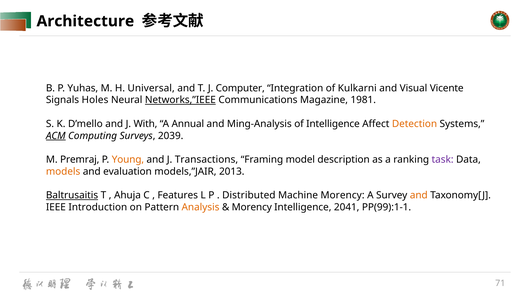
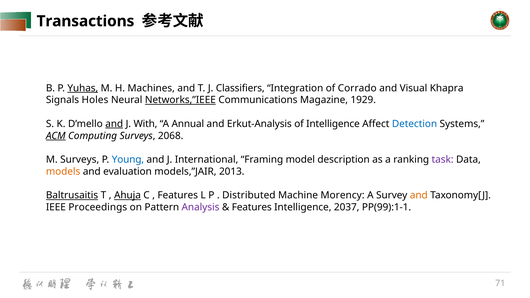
Architecture: Architecture -> Transactions (85, 21)
Yuhas underline: none -> present (83, 88)
Universal: Universal -> Machines (151, 88)
Computer: Computer -> Classifiers (240, 88)
Kulkarni: Kulkarni -> Corrado (357, 88)
Vicente: Vicente -> Khapra (447, 88)
1981: 1981 -> 1929 (363, 100)
and underline: none -> present (114, 124)
Ming-Analysis: Ming-Analysis -> Erkut-Analysis (259, 124)
Detection colour: orange -> blue (415, 124)
2039: 2039 -> 2068 (171, 136)
M Premraj: Premraj -> Surveys (80, 160)
Young colour: orange -> blue (128, 160)
Transactions: Transactions -> International (207, 160)
Ahuja underline: none -> present (127, 195)
Introduction: Introduction -> Proceedings (98, 207)
Analysis colour: orange -> purple (201, 207)
Morency: Morency -> Features (252, 207)
2041: 2041 -> 2037 (347, 207)
